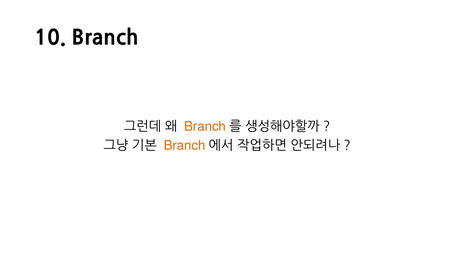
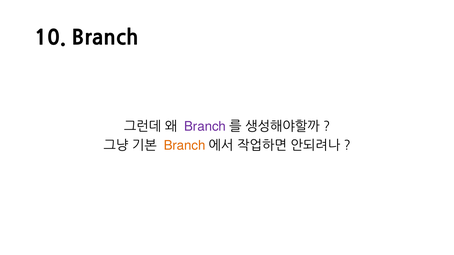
Branch colour: orange -> purple (205, 127)
